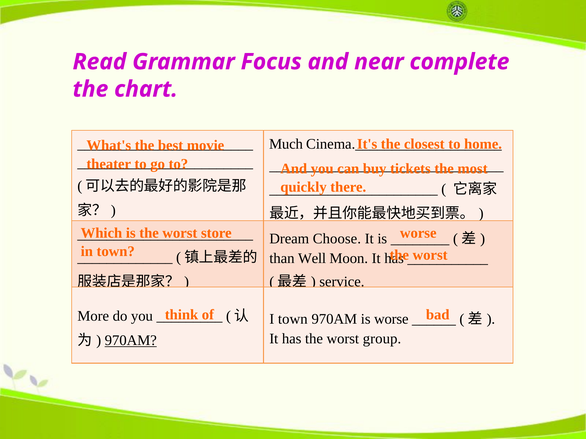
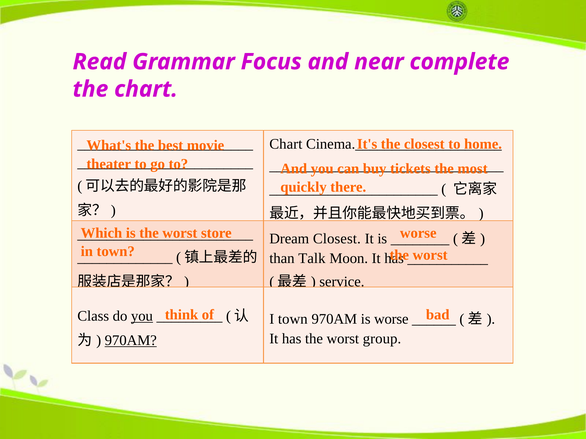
Much: Much -> Chart (286, 144)
Dream Choose: Choose -> Closest (337, 239)
Well: Well -> Talk (312, 259)
More: More -> Class (93, 316)
you underline: none -> present (142, 316)
